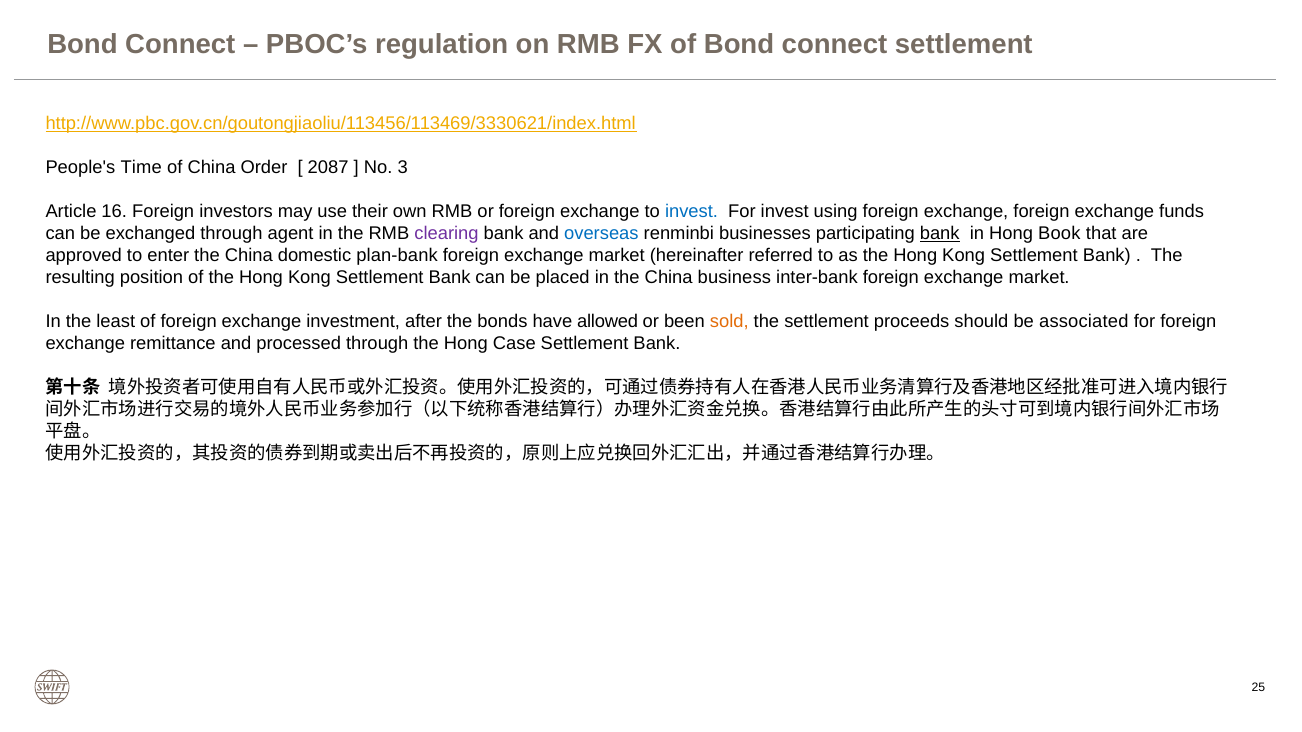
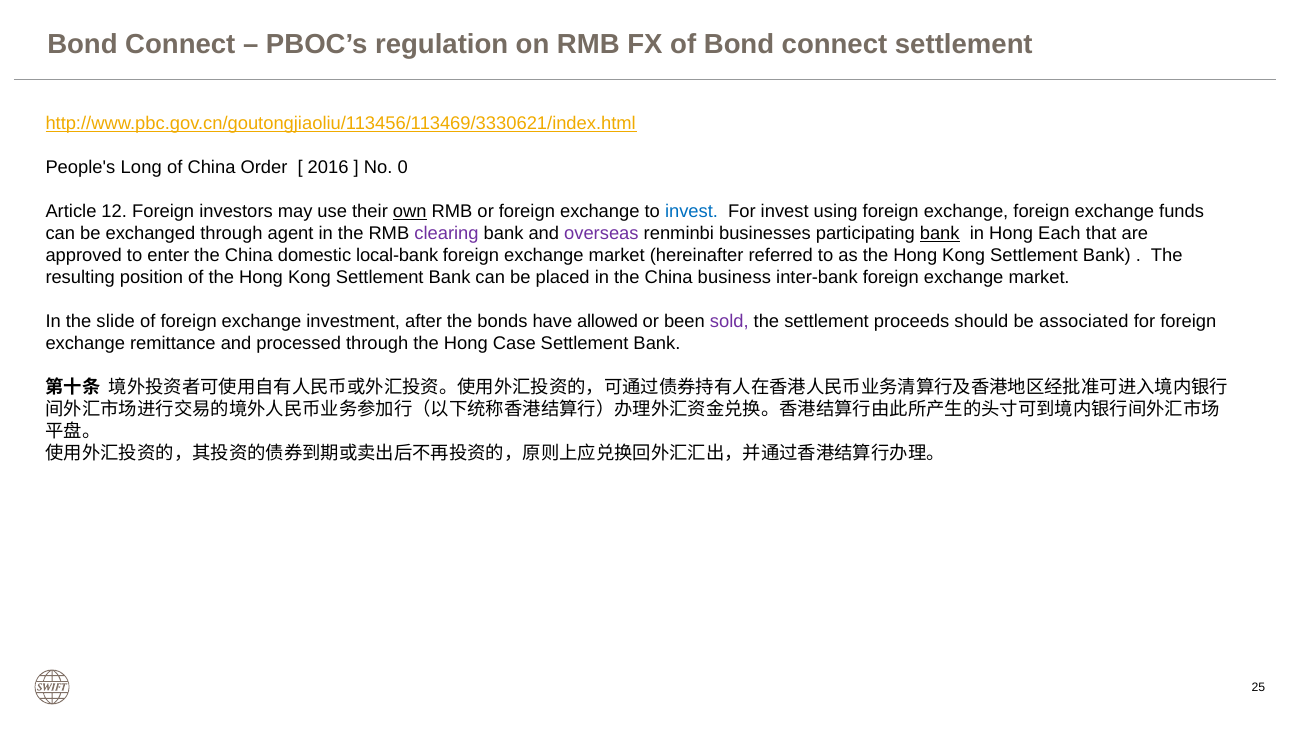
Time: Time -> Long (141, 168)
2087: 2087 -> 2016 (328, 168)
3: 3 -> 0 (403, 168)
16: 16 -> 12 (114, 212)
own underline: none -> present (410, 212)
overseas colour: blue -> purple (601, 234)
Book: Book -> Each (1059, 234)
plan-bank: plan-bank -> local-bank (397, 256)
least: least -> slide (116, 322)
sold colour: orange -> purple (729, 322)
